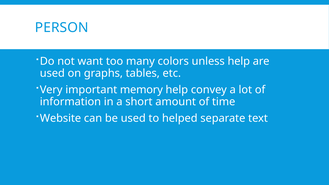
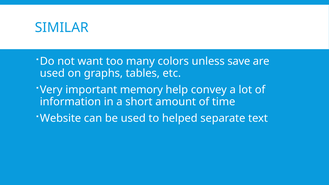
PERSON: PERSON -> SIMILAR (62, 28)
unless help: help -> save (239, 61)
